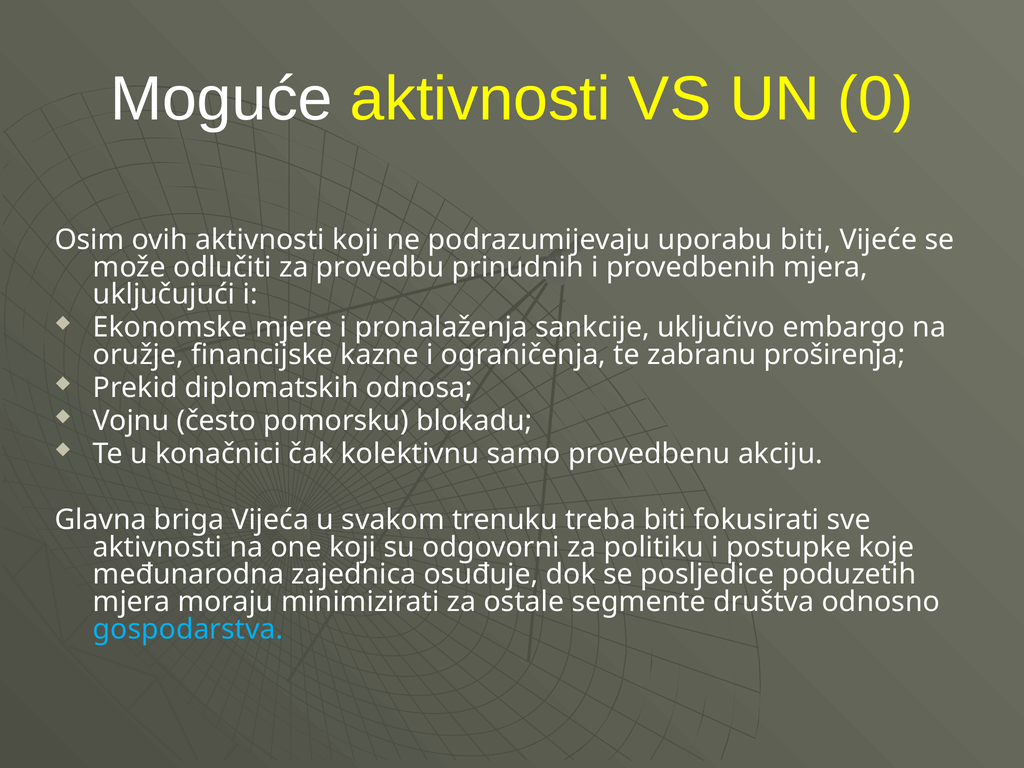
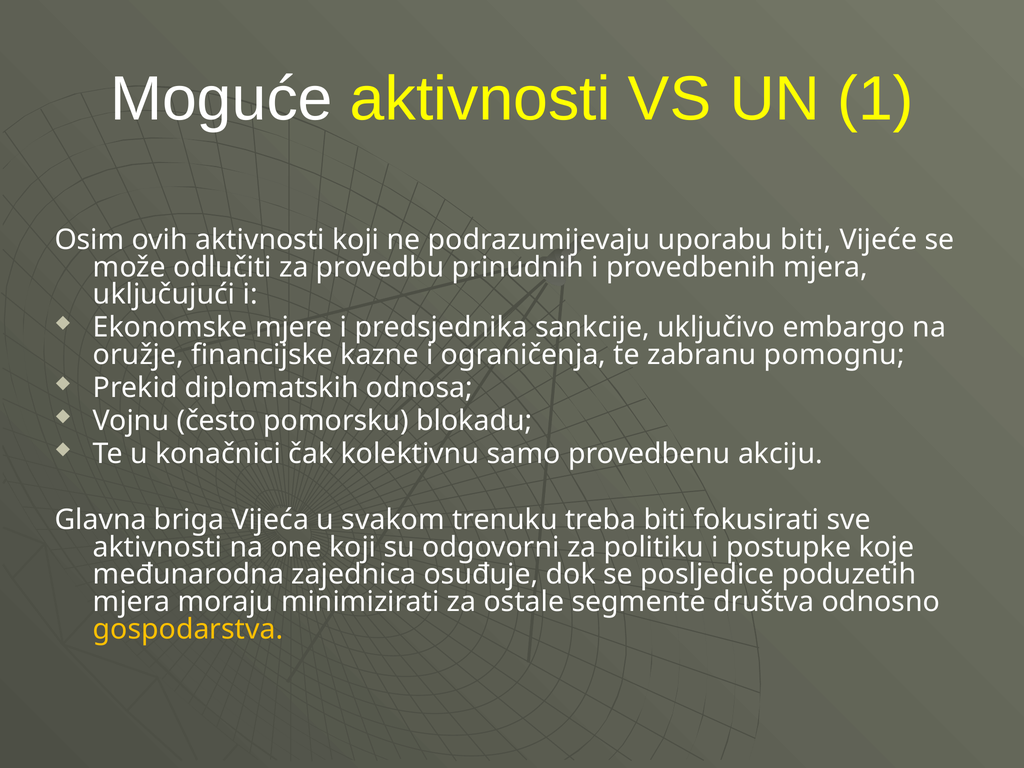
0: 0 -> 1 (875, 99)
pronalaženja: pronalaženja -> predsjednika (441, 327)
proširenja: proširenja -> pomognu (834, 355)
gospodarstva colour: light blue -> yellow (188, 629)
